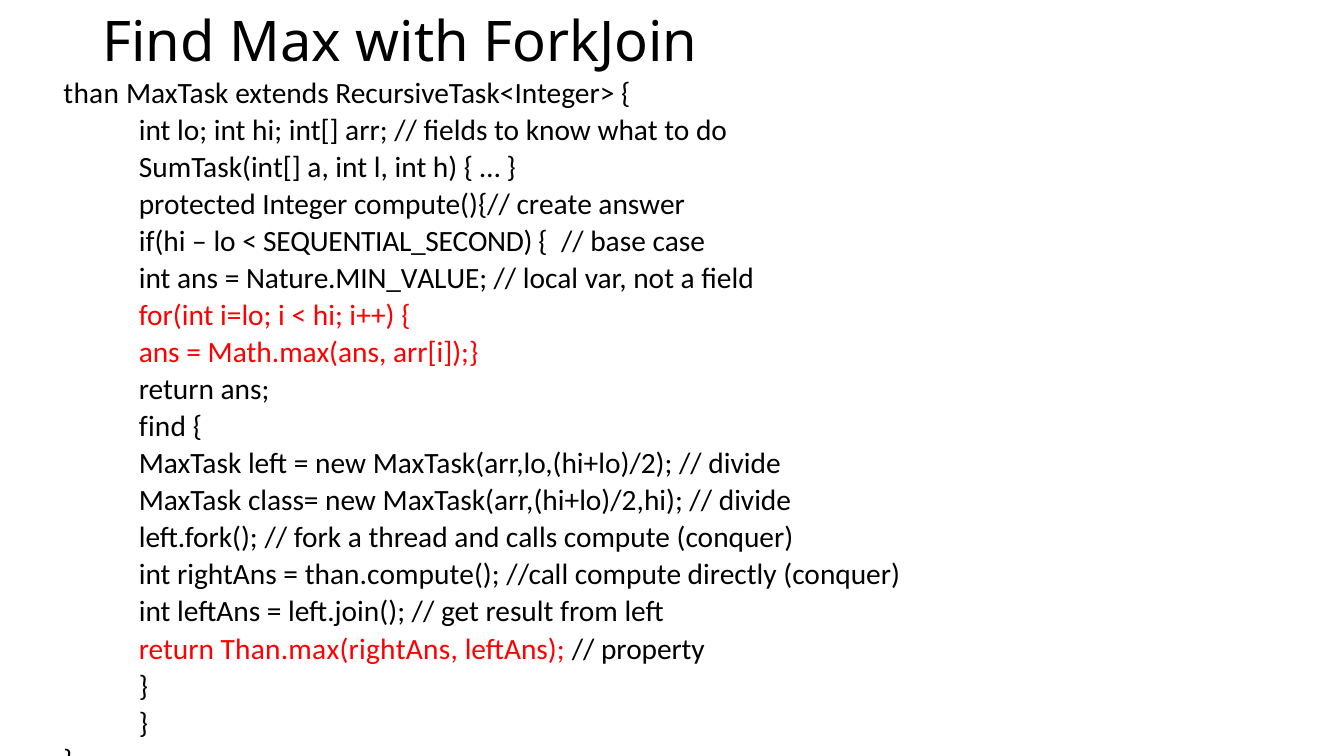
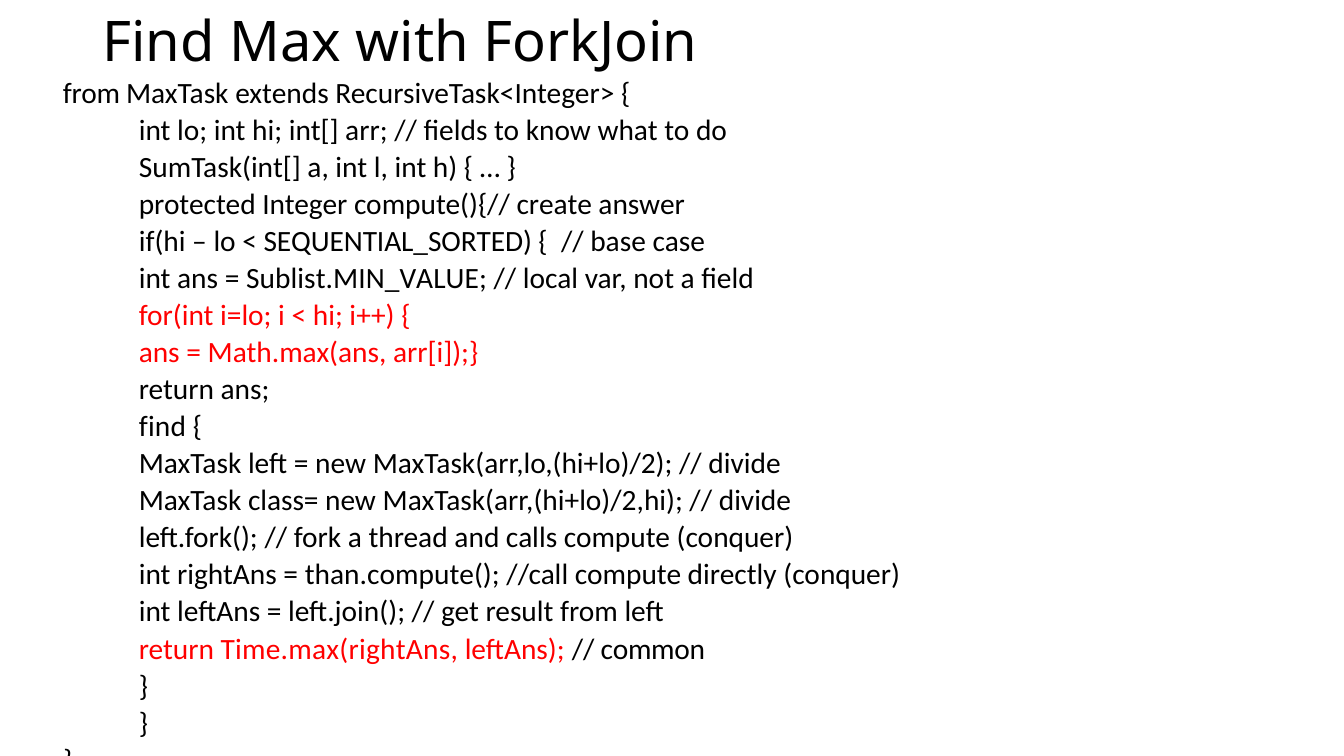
than: than -> from (92, 93)
SEQUENTIAL_SECOND: SEQUENTIAL_SECOND -> SEQUENTIAL_SORTED (398, 242)
Nature.MIN_VALUE: Nature.MIN_VALUE -> Sublist.MIN_VALUE (366, 279)
Than.max(rightAns: Than.max(rightAns -> Time.max(rightAns (339, 649)
property: property -> common (653, 649)
